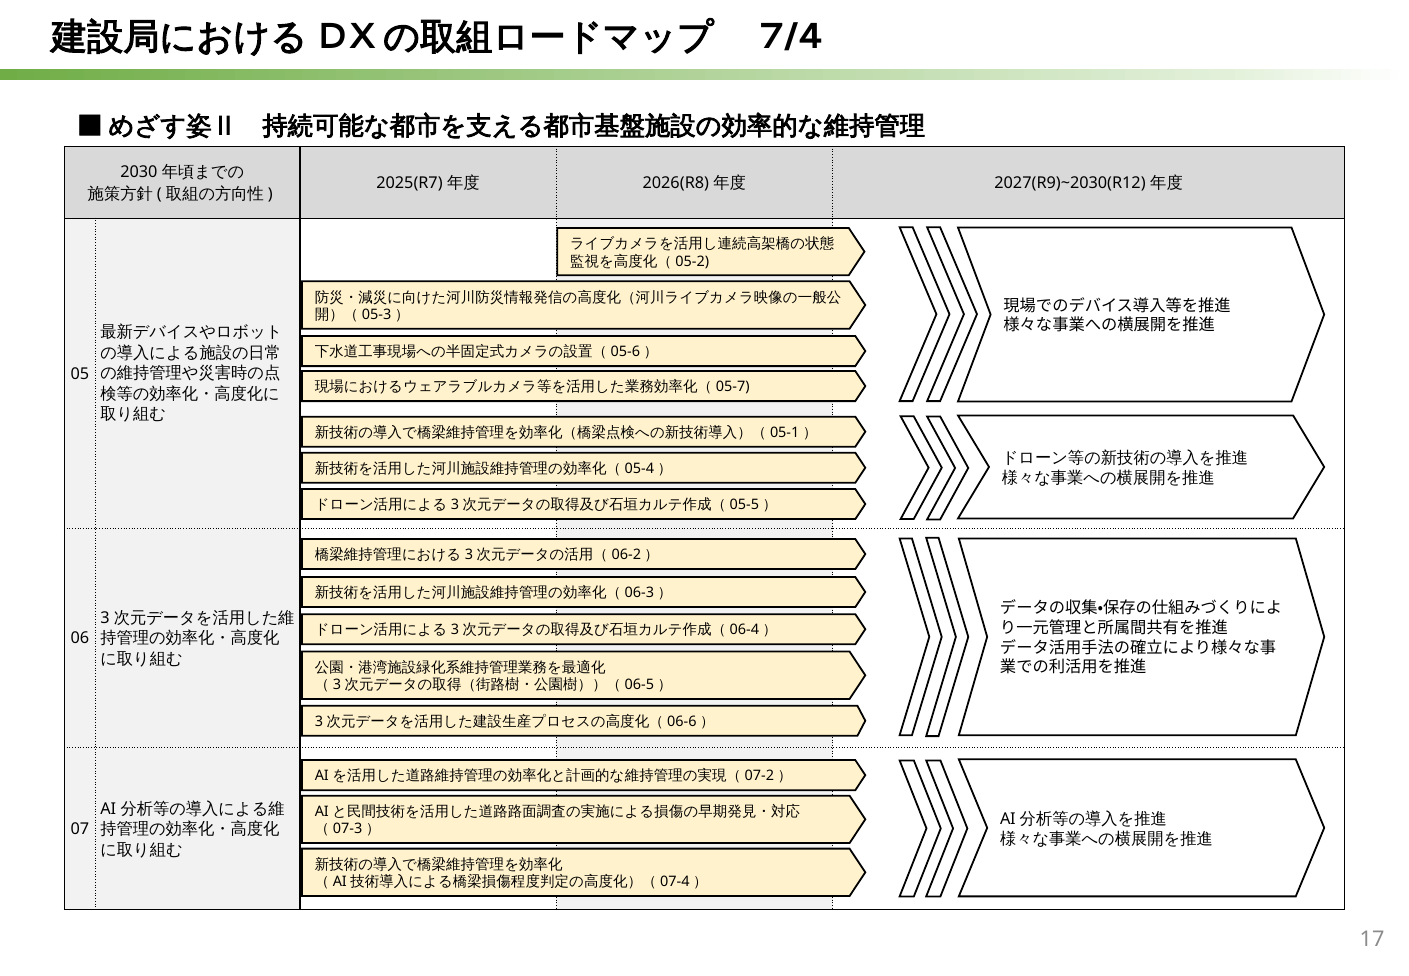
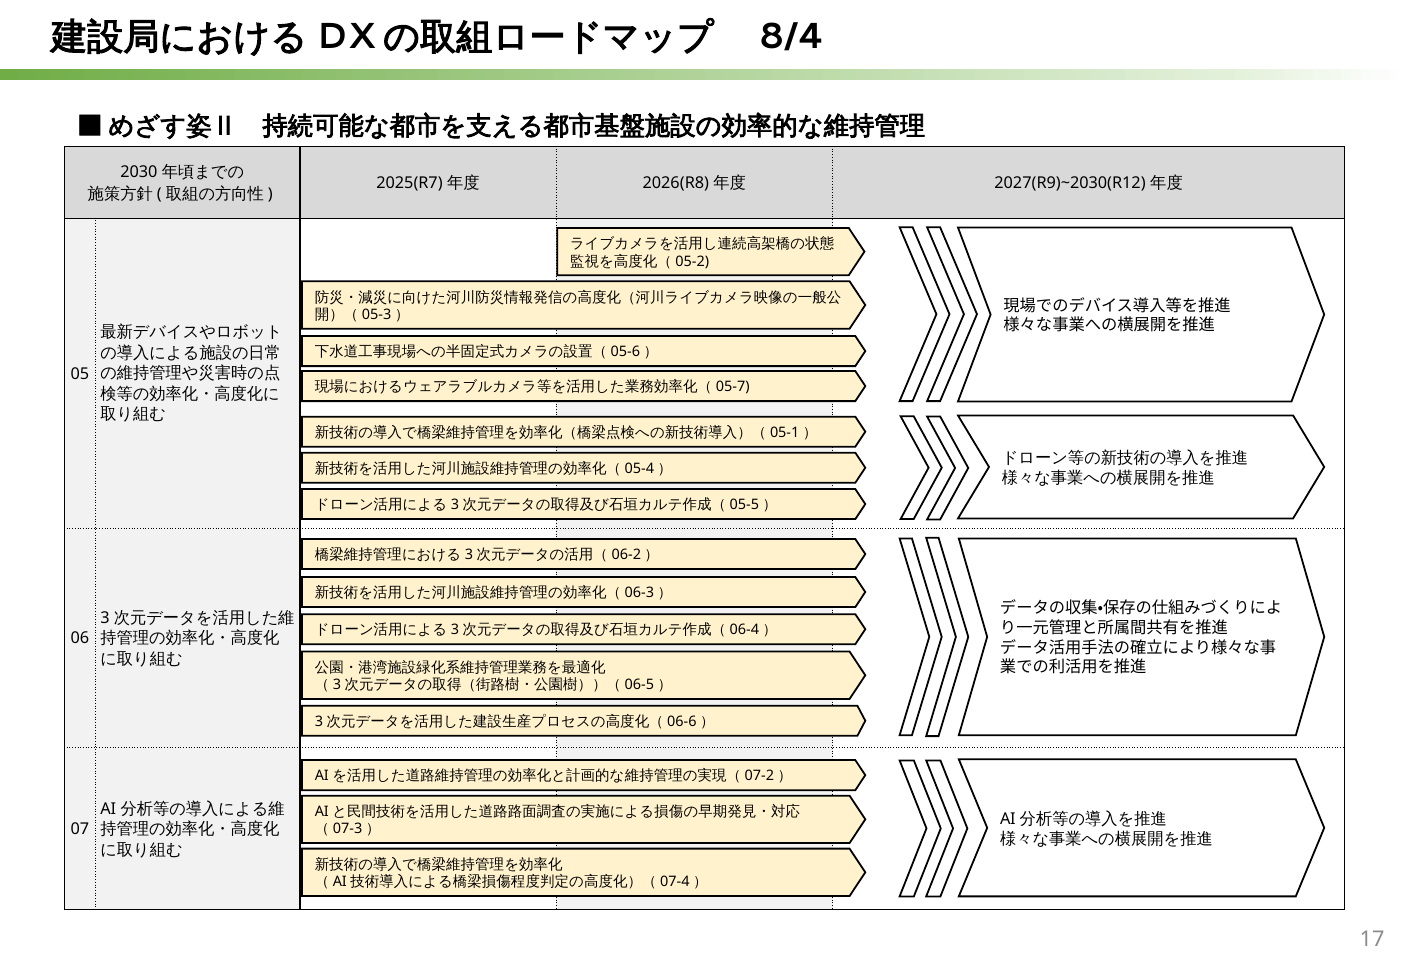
7/4: 7/4 -> 8/4 (792, 37)
